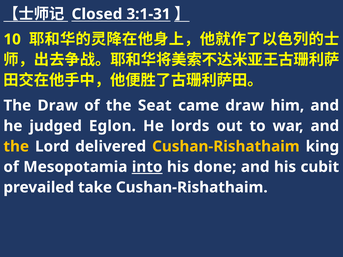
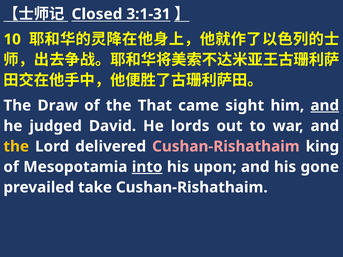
Seat: Seat -> That (155, 106)
came draw: draw -> sight (245, 106)
and underline: none -> present (325, 106)
Eglon: Eglon -> David (112, 126)
Cushan-Rishathaim colour: yellow -> pink (226, 147)
done: done -> upon (215, 167)
cubit: cubit -> gone (320, 167)
